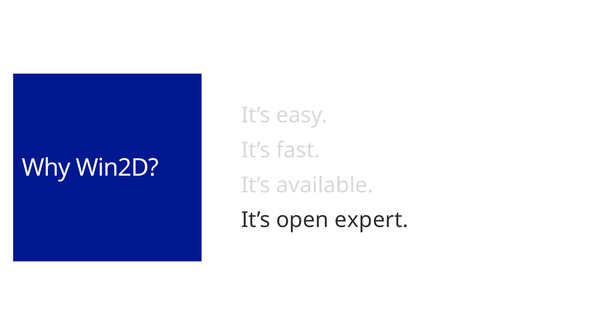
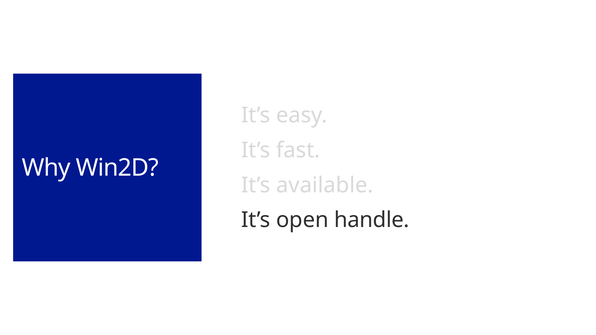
expert: expert -> handle (372, 220)
